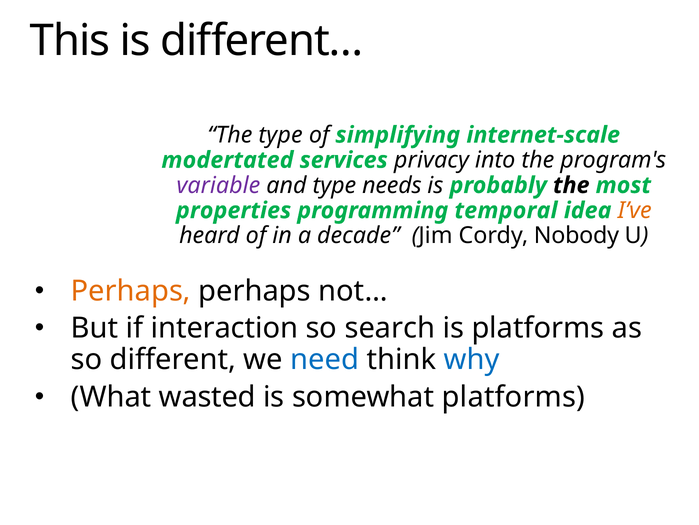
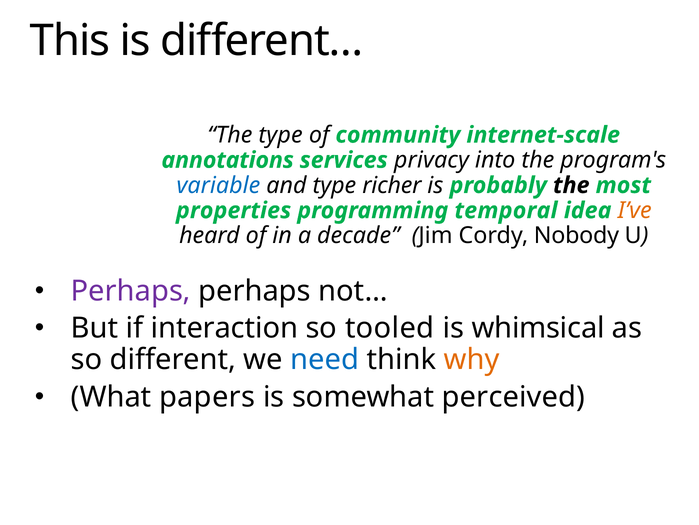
simplifying: simplifying -> community (398, 135)
modertated: modertated -> annotations (228, 160)
variable colour: purple -> blue (218, 185)
needs: needs -> richer (392, 185)
Perhaps colour: orange -> purple (131, 291)
search: search -> tooled (390, 328)
is platforms: platforms -> whimsical (538, 328)
why colour: blue -> orange (472, 359)
wasted: wasted -> papers (207, 397)
somewhat platforms: platforms -> perceived (514, 397)
